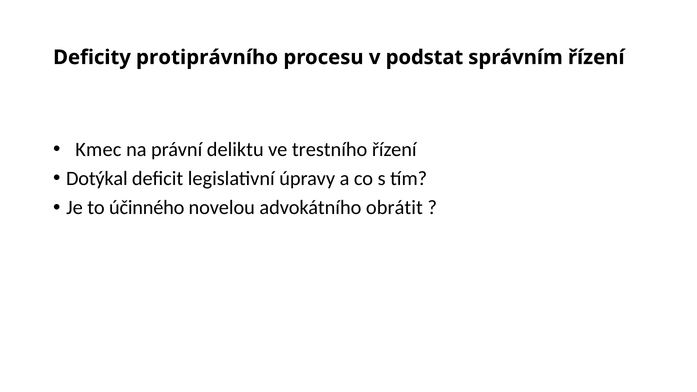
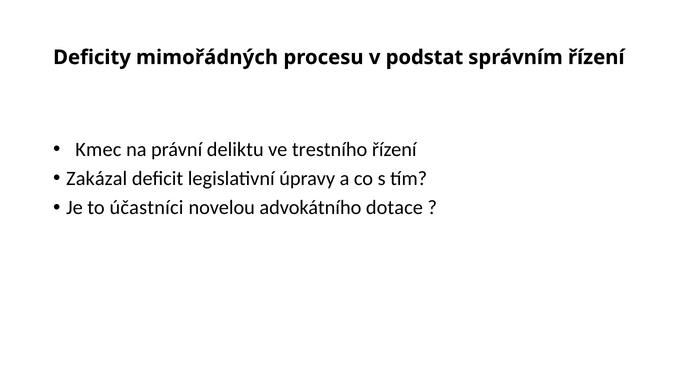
protiprávního: protiprávního -> mimořádných (207, 57)
Dotýkal: Dotýkal -> Zakázal (97, 179)
účinného: účinného -> účastníci (147, 208)
obrátit: obrátit -> dotace (394, 208)
